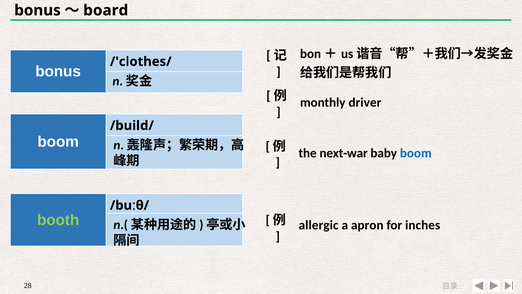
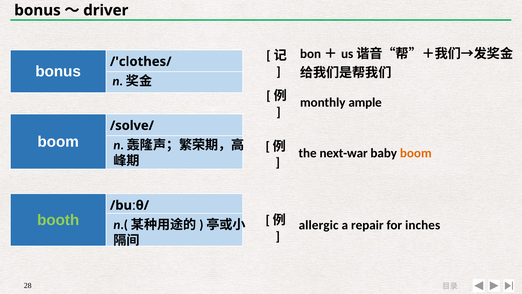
board: board -> driver (106, 10)
driver: driver -> ample (365, 102)
/build/: /build/ -> /solve/ (132, 125)
boom colour: blue -> orange (416, 153)
apron: apron -> repair (367, 225)
